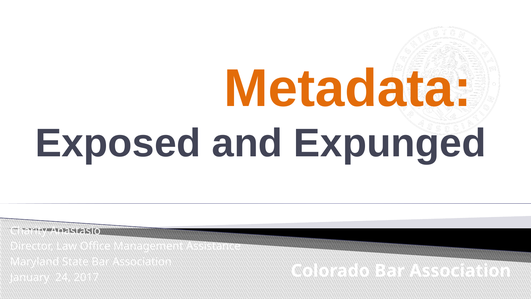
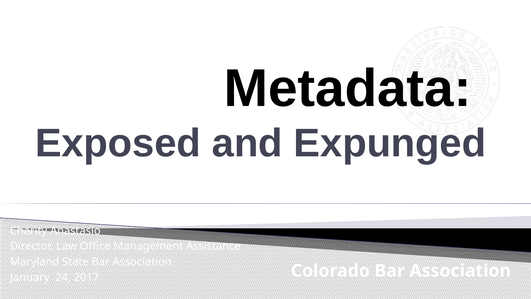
Metadata colour: orange -> black (348, 88)
